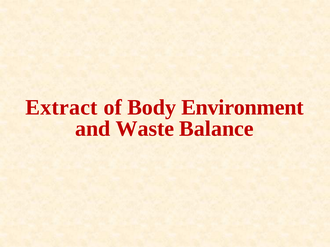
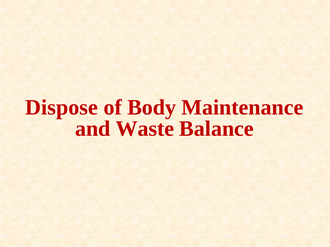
Extract: Extract -> Dispose (62, 108)
Environment: Environment -> Maintenance (242, 108)
